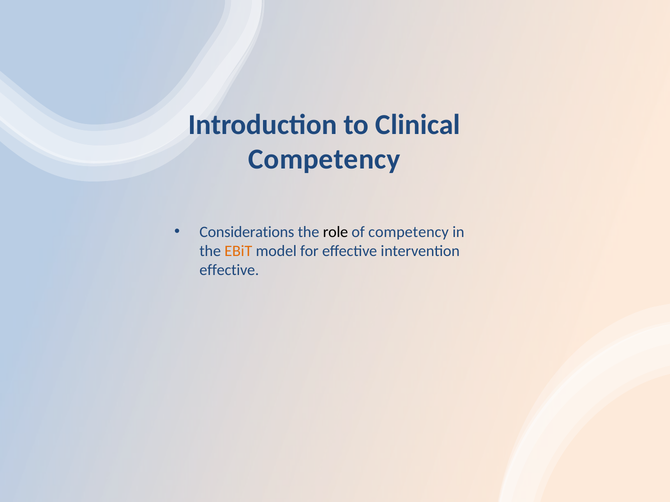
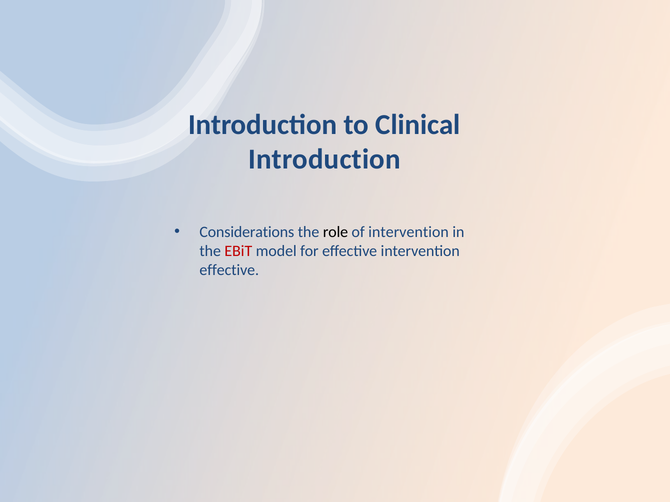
Competency: Competency -> Introduction (324, 159)
of competency: competency -> intervention (409, 232)
EBiT colour: orange -> red (238, 251)
